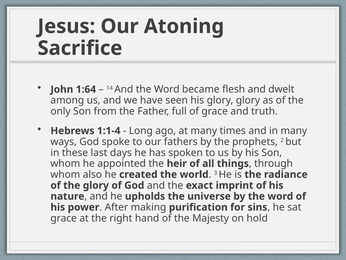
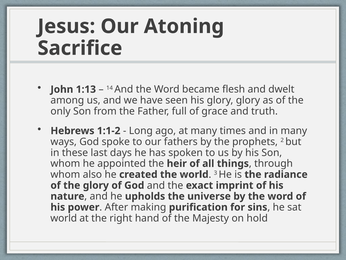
1:64: 1:64 -> 1:13 (86, 89)
1:1-4: 1:1-4 -> 1:1-2 (109, 131)
grace: grace -> world (64, 218)
